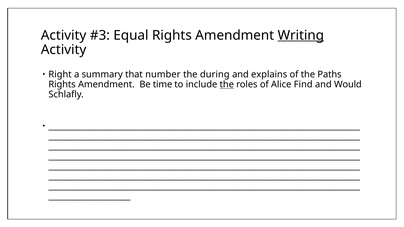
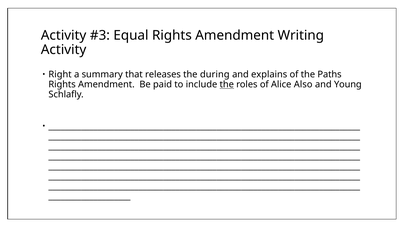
Writing underline: present -> none (301, 35)
number: number -> releases (163, 75)
time: time -> paid (163, 85)
Find: Find -> Also (303, 85)
Would: Would -> Young (348, 85)
